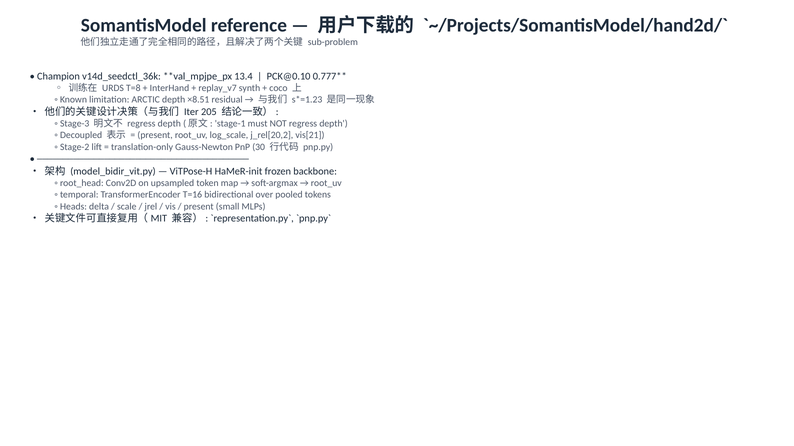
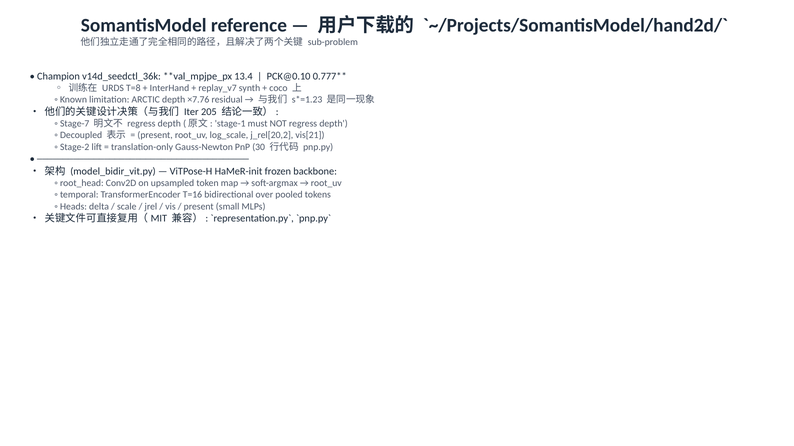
×8.51: ×8.51 -> ×7.76 (198, 100)
Stage-3: Stage-3 -> Stage-7 (75, 124)
